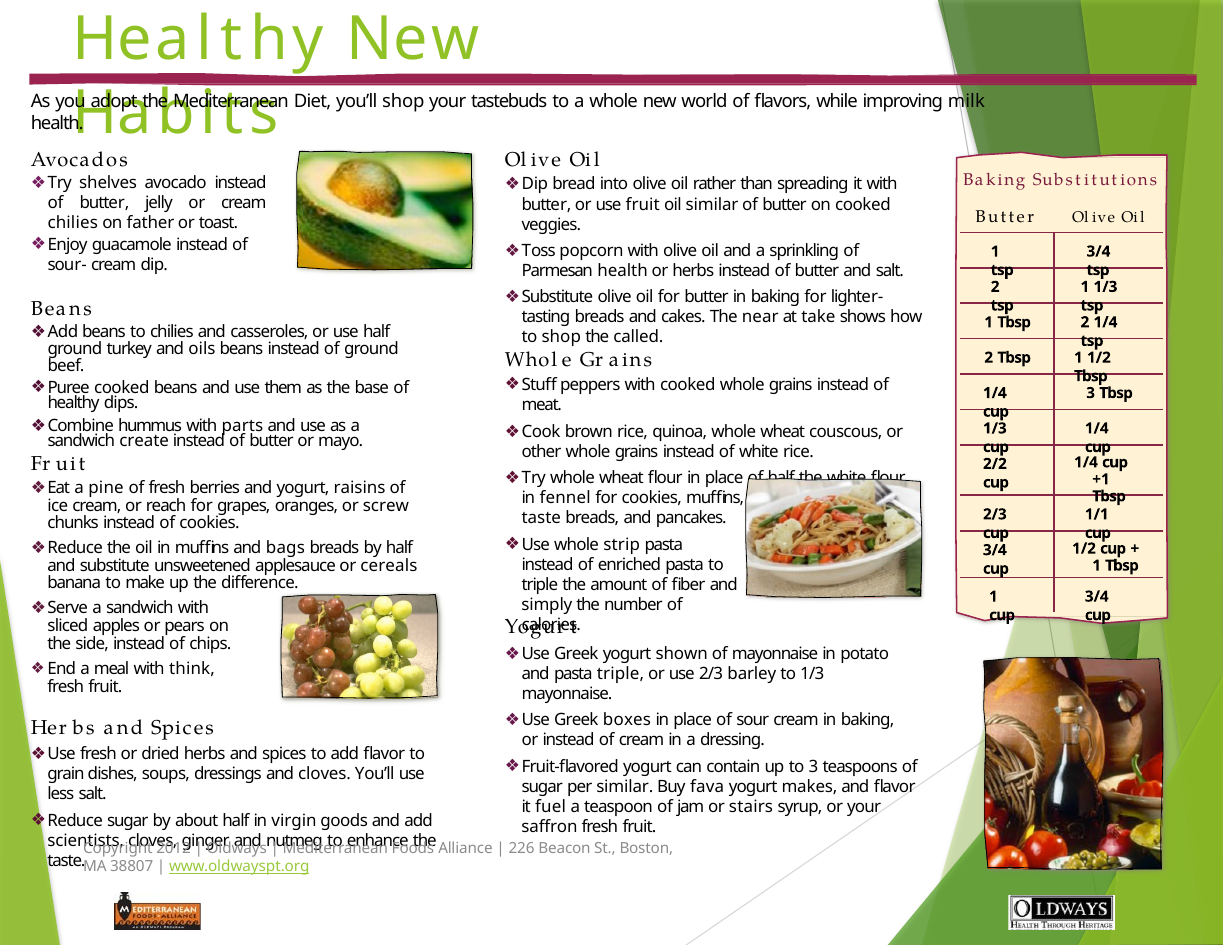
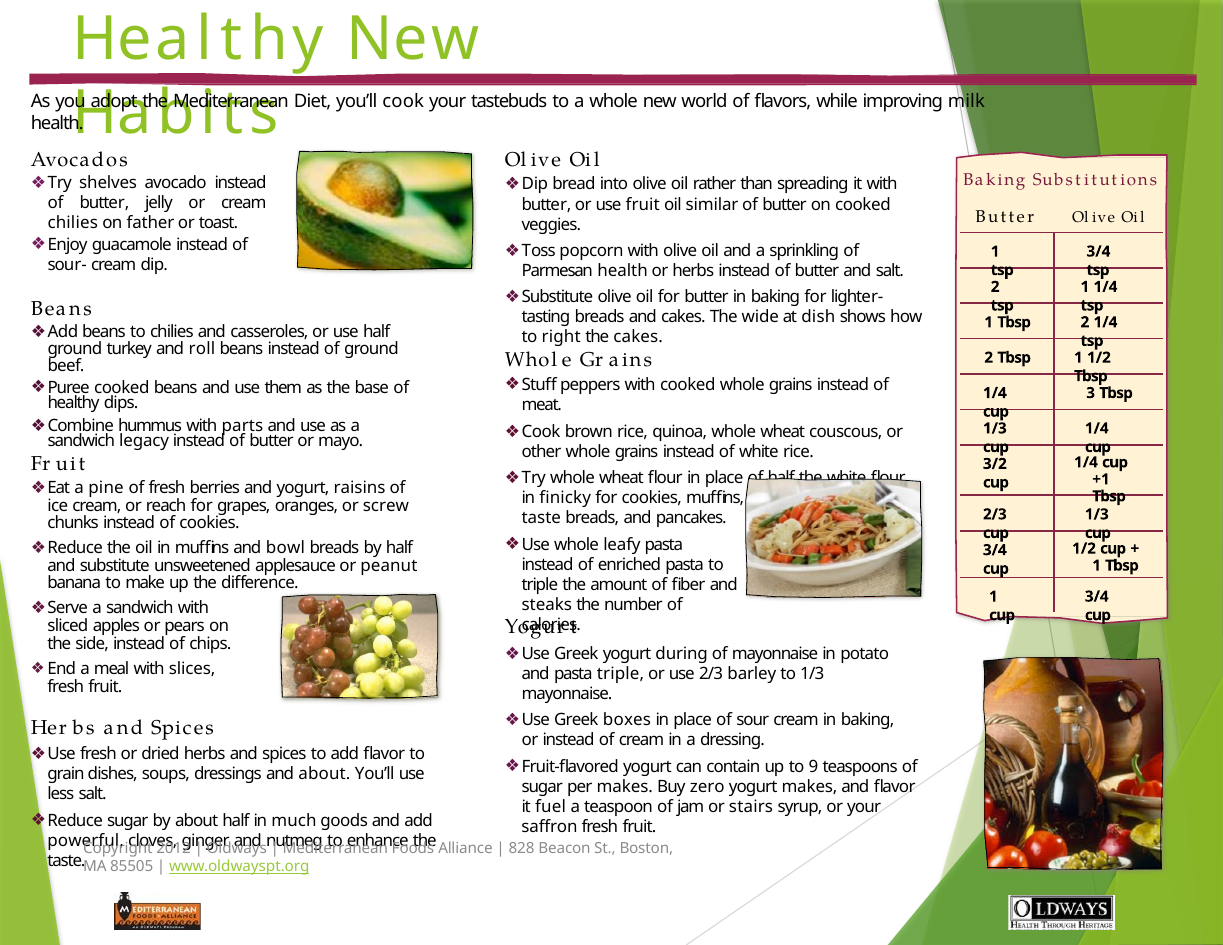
you’ll shop: shop -> cook (403, 101)
1 1/3: 1/3 -> 1/4 (1105, 287)
near: near -> wide (760, 317)
take: take -> dish (818, 317)
to shop: shop -> right (561, 337)
the called: called -> cakes (638, 337)
oils: oils -> roll (202, 349)
create: create -> legacy (144, 441)
2/2: 2/2 -> 3/2 (995, 464)
fennel: fennel -> finicky (565, 498)
1/1: 1/1 -> 1/3 (1097, 514)
strip: strip -> leafy (622, 545)
bags: bags -> bowl (285, 548)
cereals: cereals -> peanut (389, 566)
simply: simply -> steaks (547, 605)
shown: shown -> during (682, 654)
think: think -> slices (192, 669)
to 3: 3 -> 9 (814, 767)
and cloves: cloves -> about (324, 774)
per similar: similar -> makes (625, 787)
fava: fava -> zero (707, 787)
virgin: virgin -> much (294, 821)
scientists: scientists -> powerful (86, 841)
226: 226 -> 828 (522, 848)
38807: 38807 -> 85505 (132, 867)
